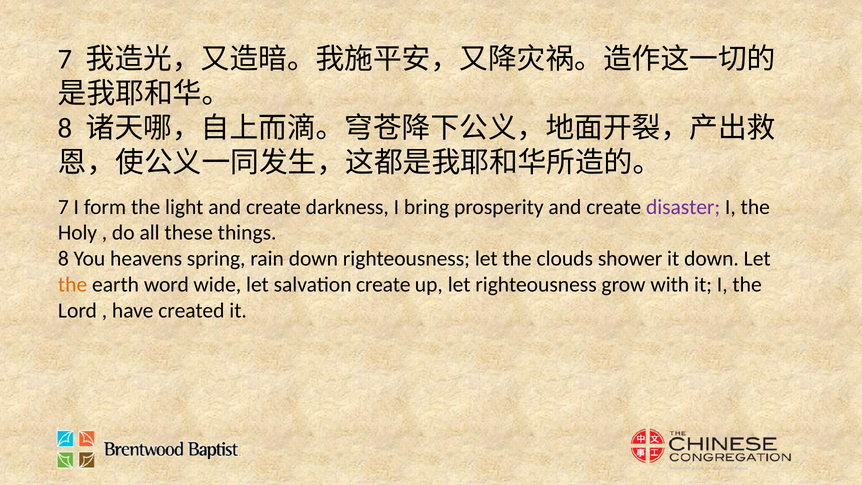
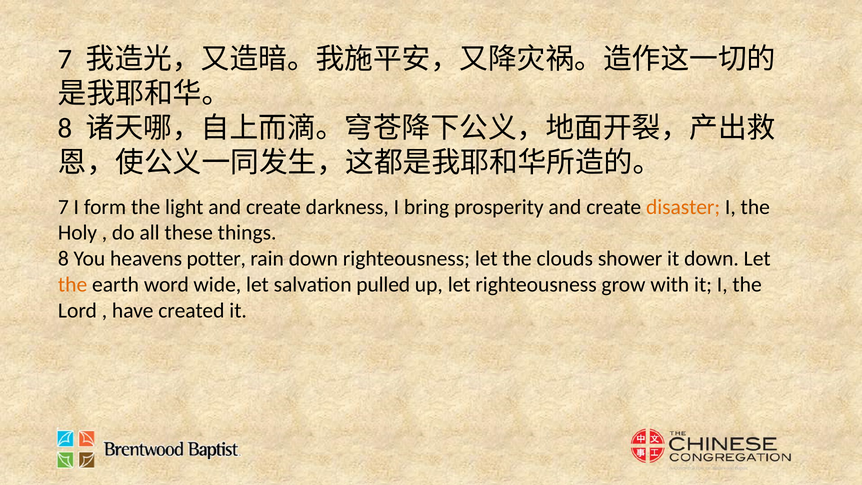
disaster colour: purple -> orange (683, 207)
spring: spring -> potter (216, 259)
salvation create: create -> pulled (383, 285)
